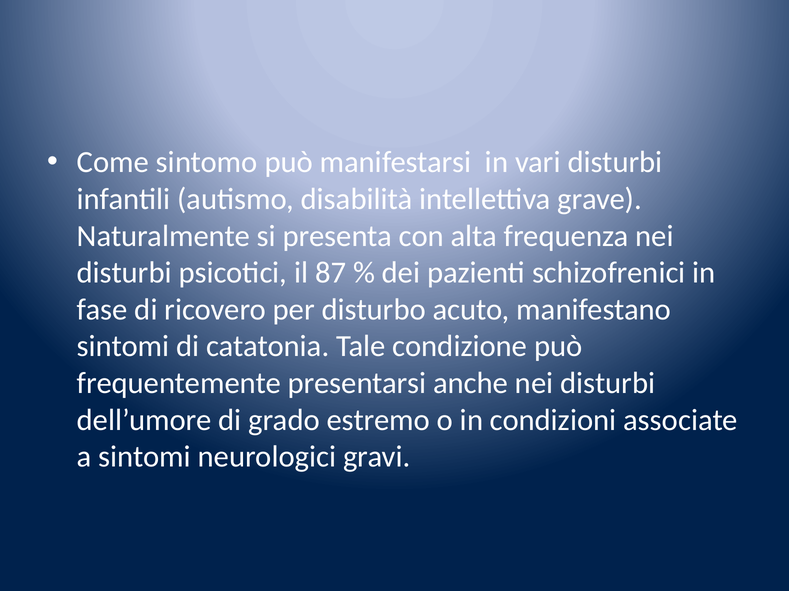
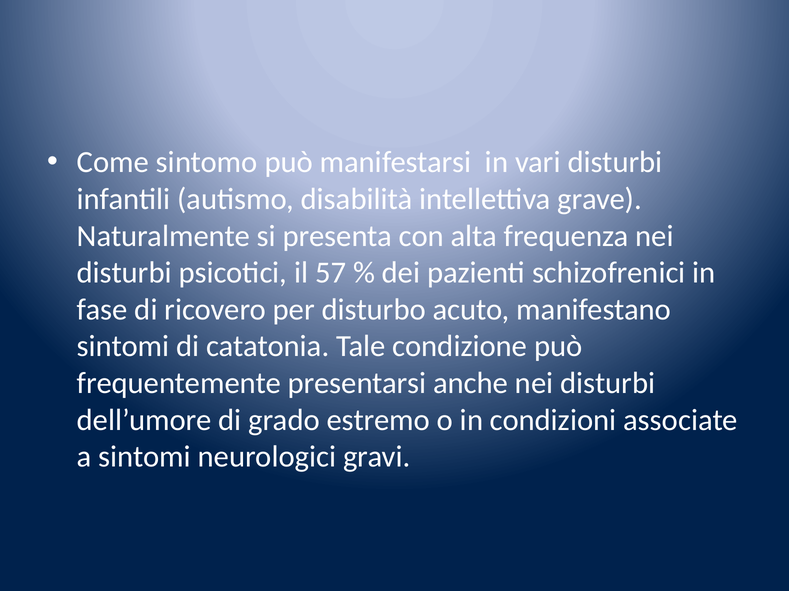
87: 87 -> 57 (331, 273)
